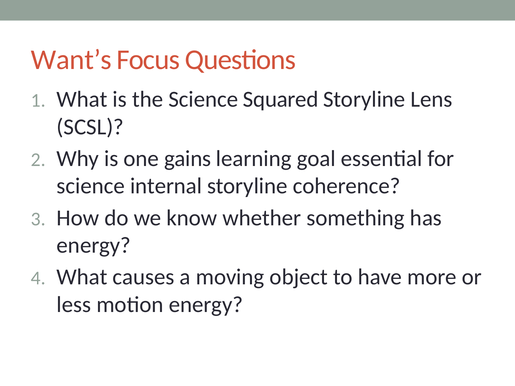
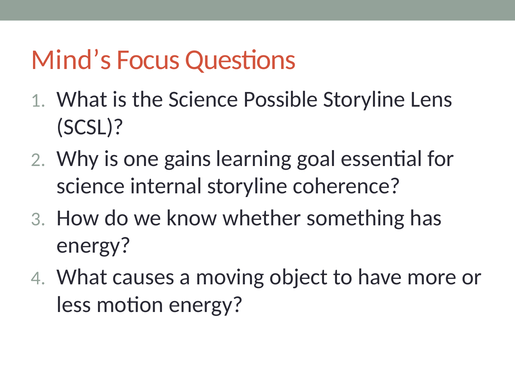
Want’s: Want’s -> Mind’s (71, 60)
Squared: Squared -> Possible (281, 99)
